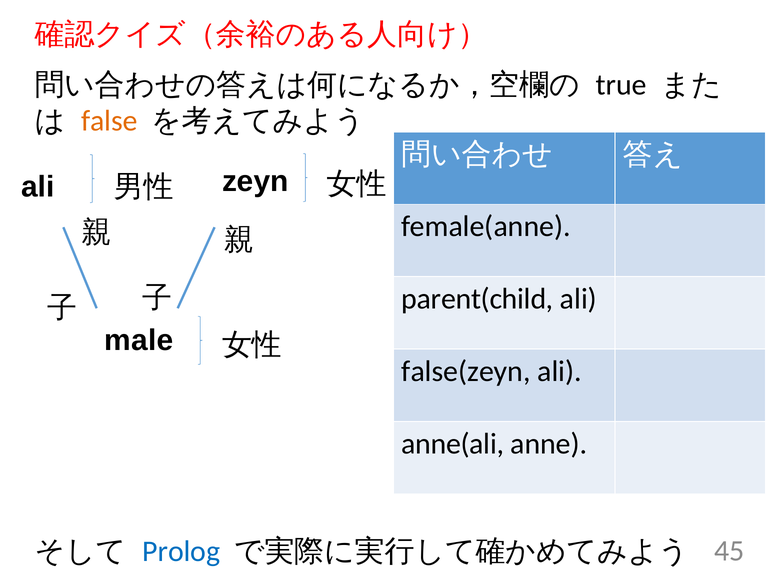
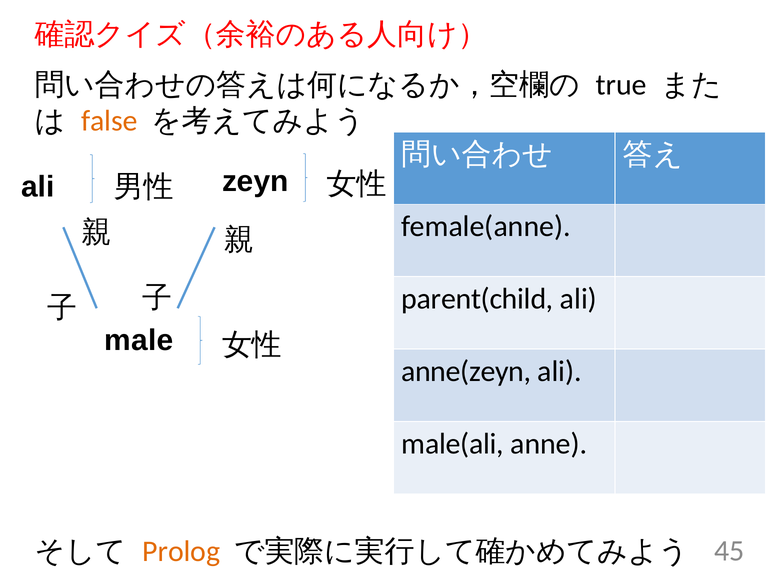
false(zeyn: false(zeyn -> anne(zeyn (466, 372)
anne(ali: anne(ali -> male(ali (453, 444)
Prolog colour: blue -> orange (181, 552)
